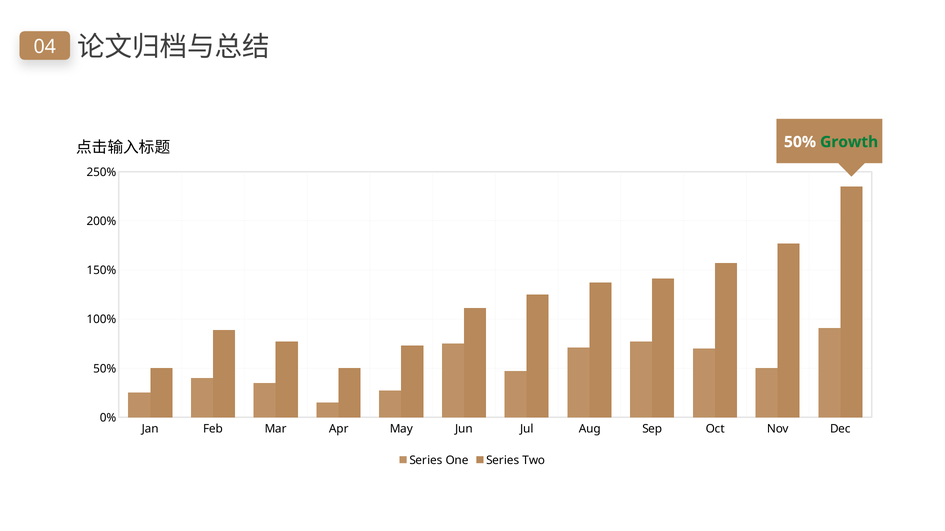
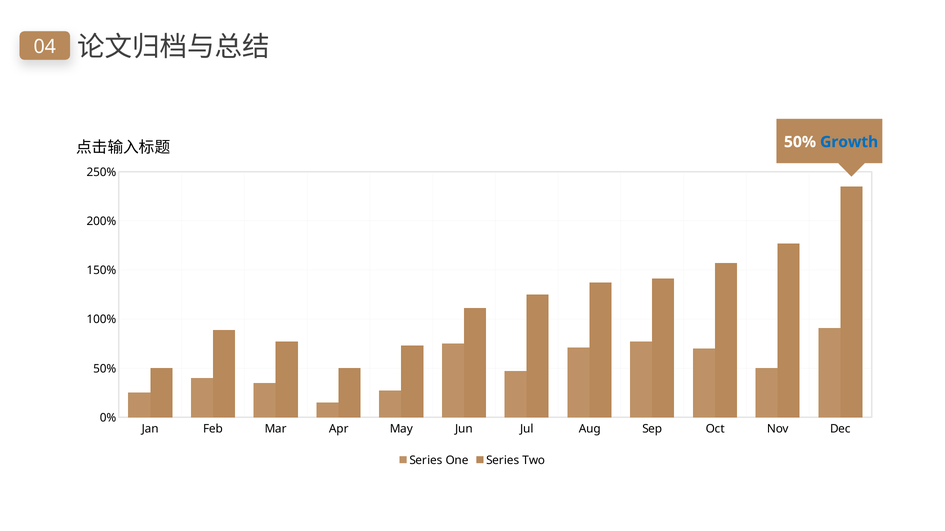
Growth colour: green -> blue (849, 142)
